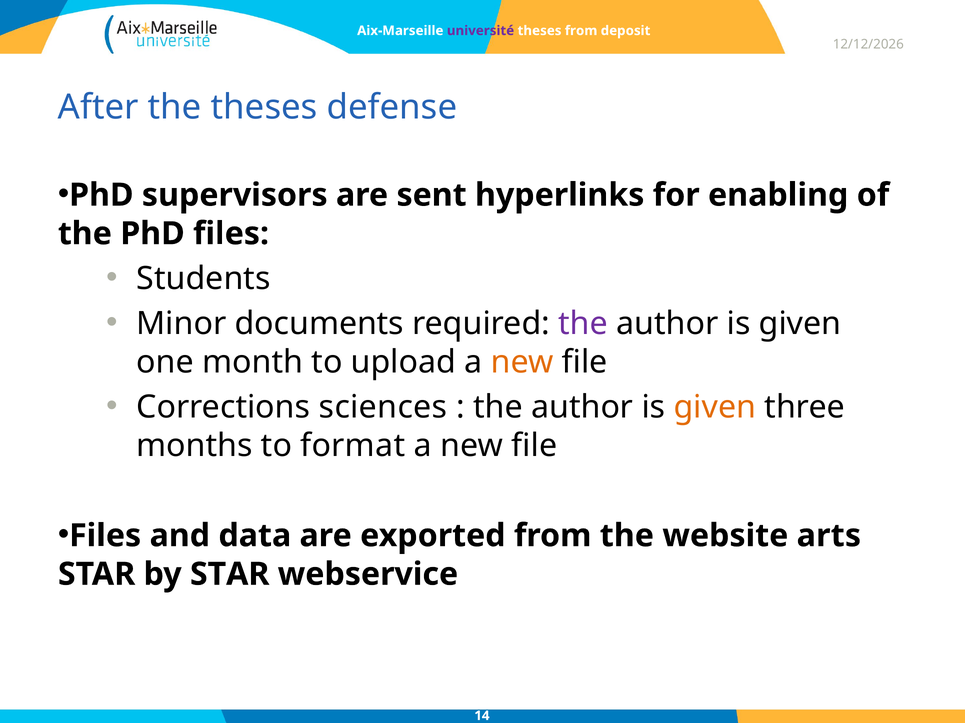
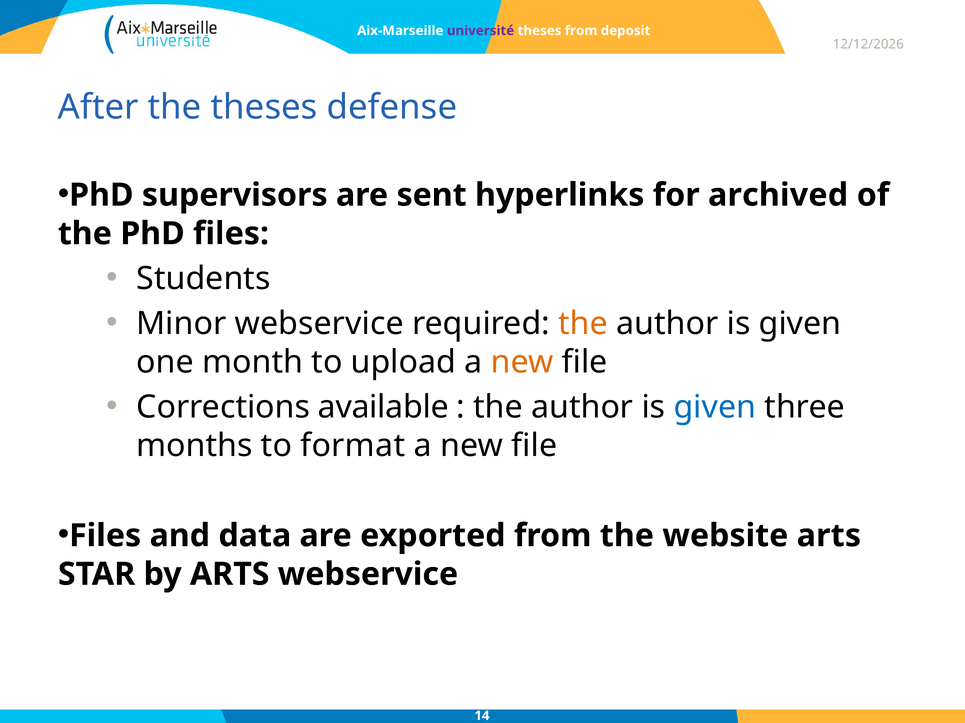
enabling: enabling -> archived (778, 195)
Minor documents: documents -> webservice (319, 324)
the colour: purple -> orange (583, 324)
sciences: sciences -> available (383, 408)
given colour: orange -> blue (715, 408)
by STAR: STAR -> ARTS (230, 575)
